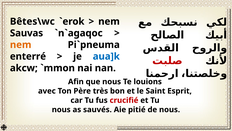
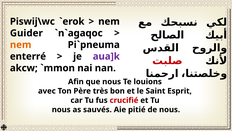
Bêtes\wc: Bêtes\wc -> Piswij\wc (32, 21)
Sauvas: Sauvas -> Guider (26, 33)
aua]k colour: blue -> purple (106, 56)
